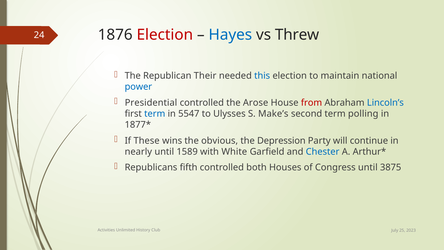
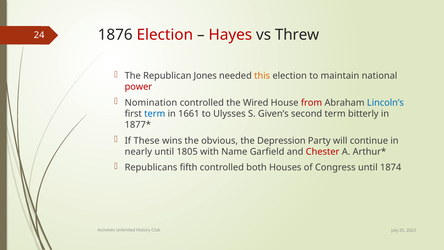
Hayes colour: blue -> red (230, 35)
Their: Their -> Jones (205, 76)
this colour: blue -> orange (262, 76)
power colour: blue -> red (138, 87)
Presidential: Presidential -> Nomination (151, 103)
Arose: Arose -> Wired (256, 103)
5547: 5547 -> 1661 (189, 114)
Make’s: Make’s -> Given’s (273, 114)
polling: polling -> bitterly (363, 114)
1589: 1589 -> 1805 (187, 152)
White: White -> Name (234, 152)
Chester colour: blue -> red (323, 152)
3875: 3875 -> 1874 (391, 167)
